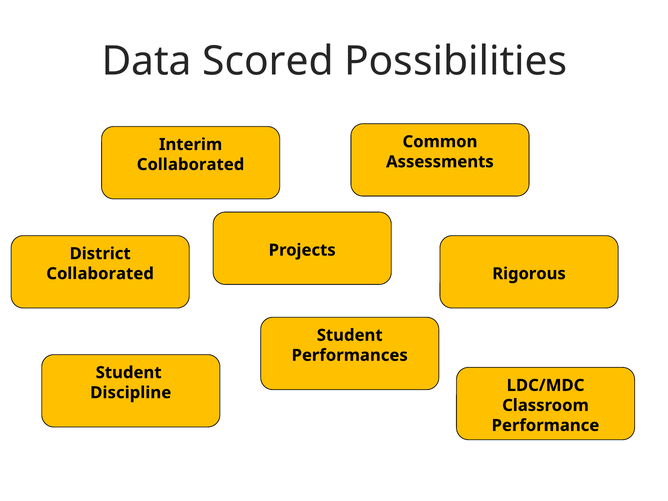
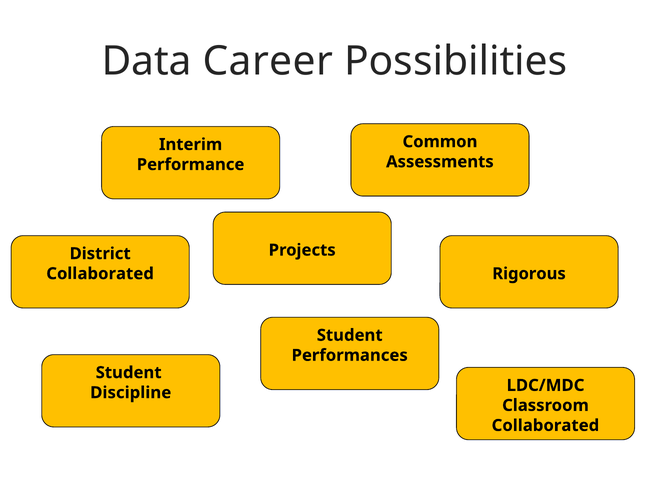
Scored: Scored -> Career (268, 61)
Collaborated: Collaborated -> Performance (191, 165)
Performance: Performance -> Collaborated (545, 425)
